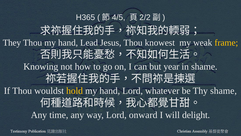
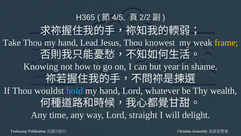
They: They -> Take (12, 42)
hold colour: yellow -> light blue (75, 91)
Thy shame: shame -> wealth (224, 91)
onward: onward -> straight (143, 115)
